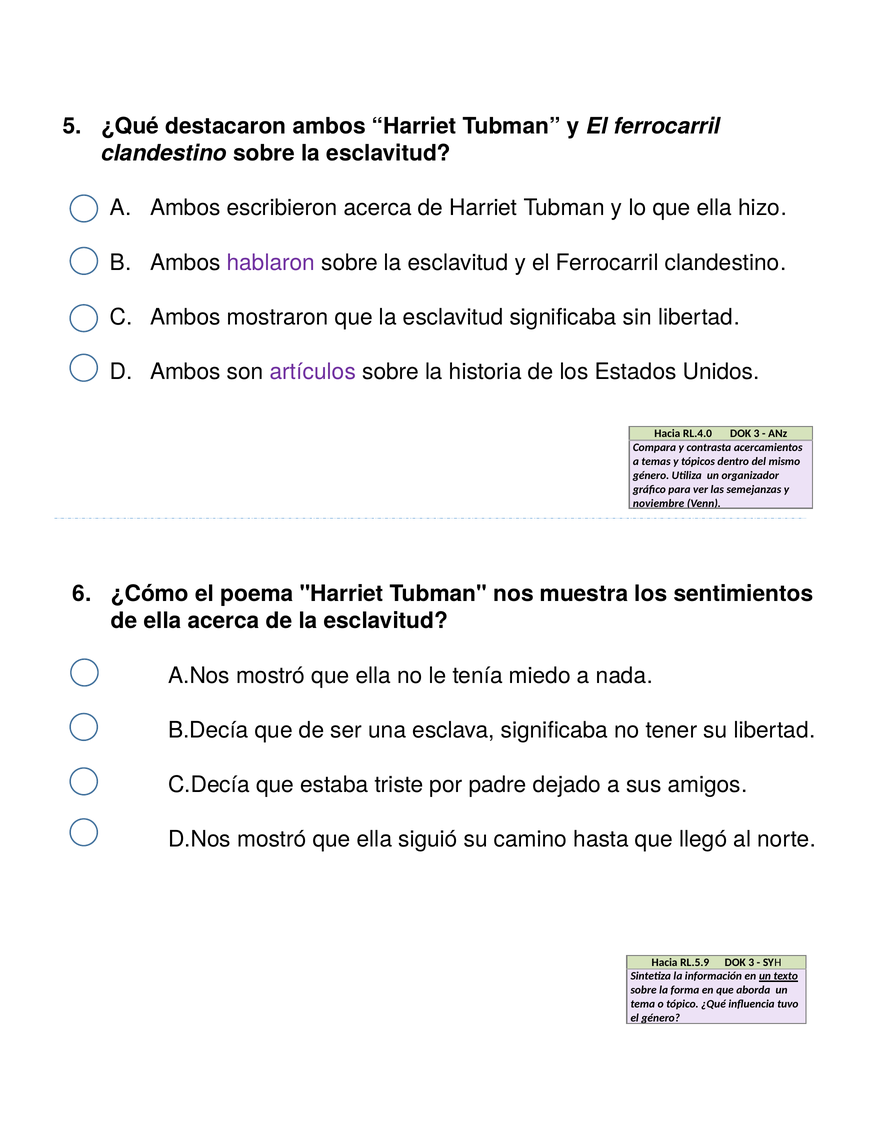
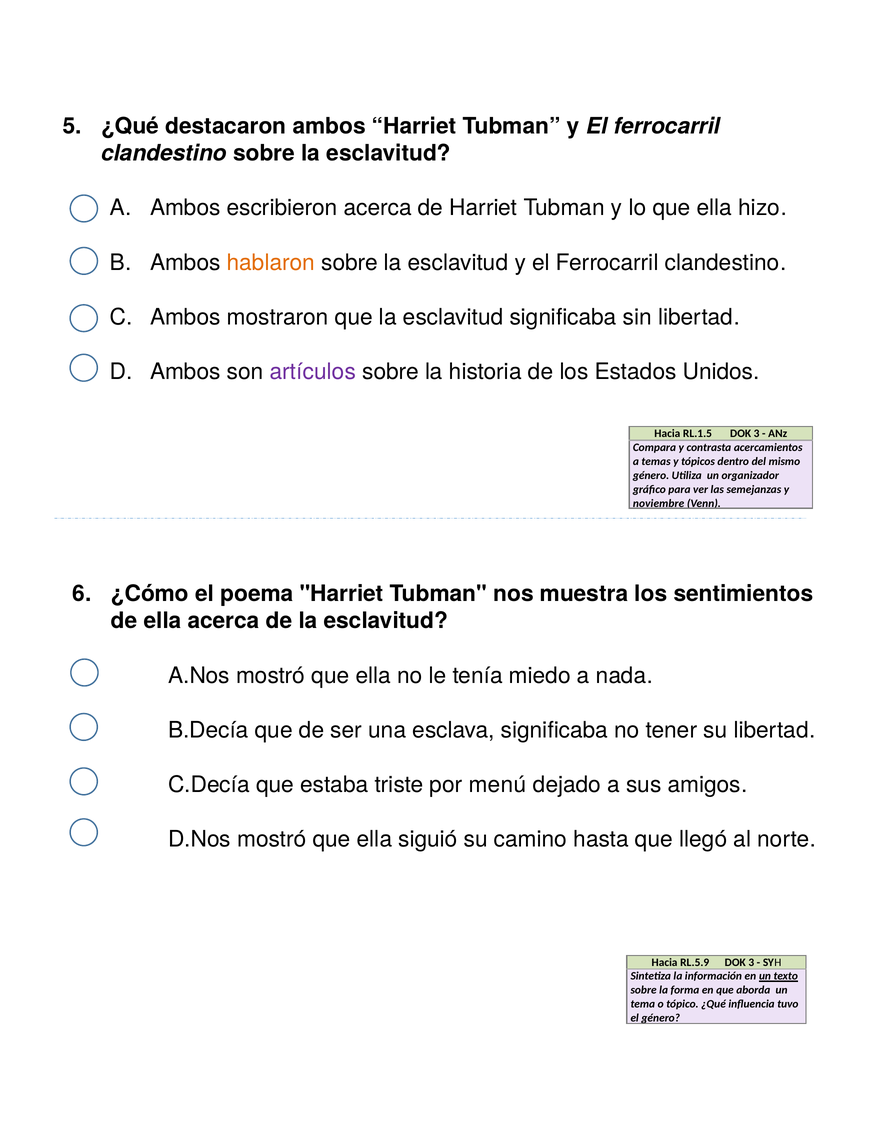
hablaron colour: purple -> orange (271, 263)
RL.4.0: RL.4.0 -> RL.1.5 (697, 434)
padre: padre -> menú (497, 785)
